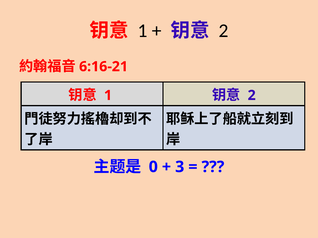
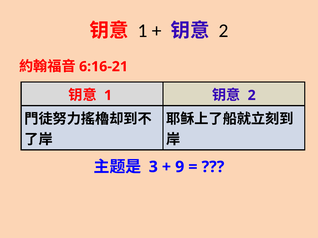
0: 0 -> 3 (153, 167)
3: 3 -> 9 (180, 167)
